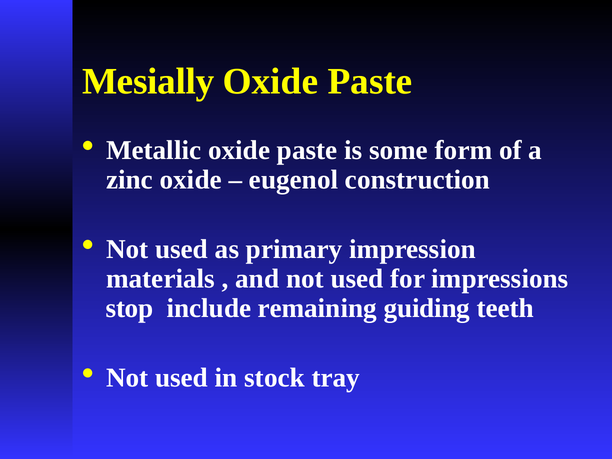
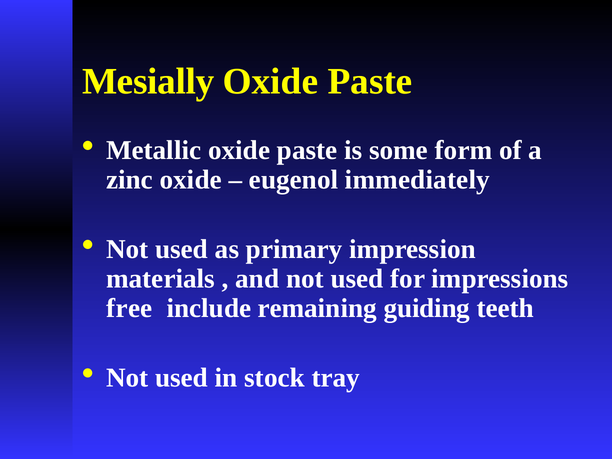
construction: construction -> immediately (417, 180)
stop: stop -> free (129, 308)
